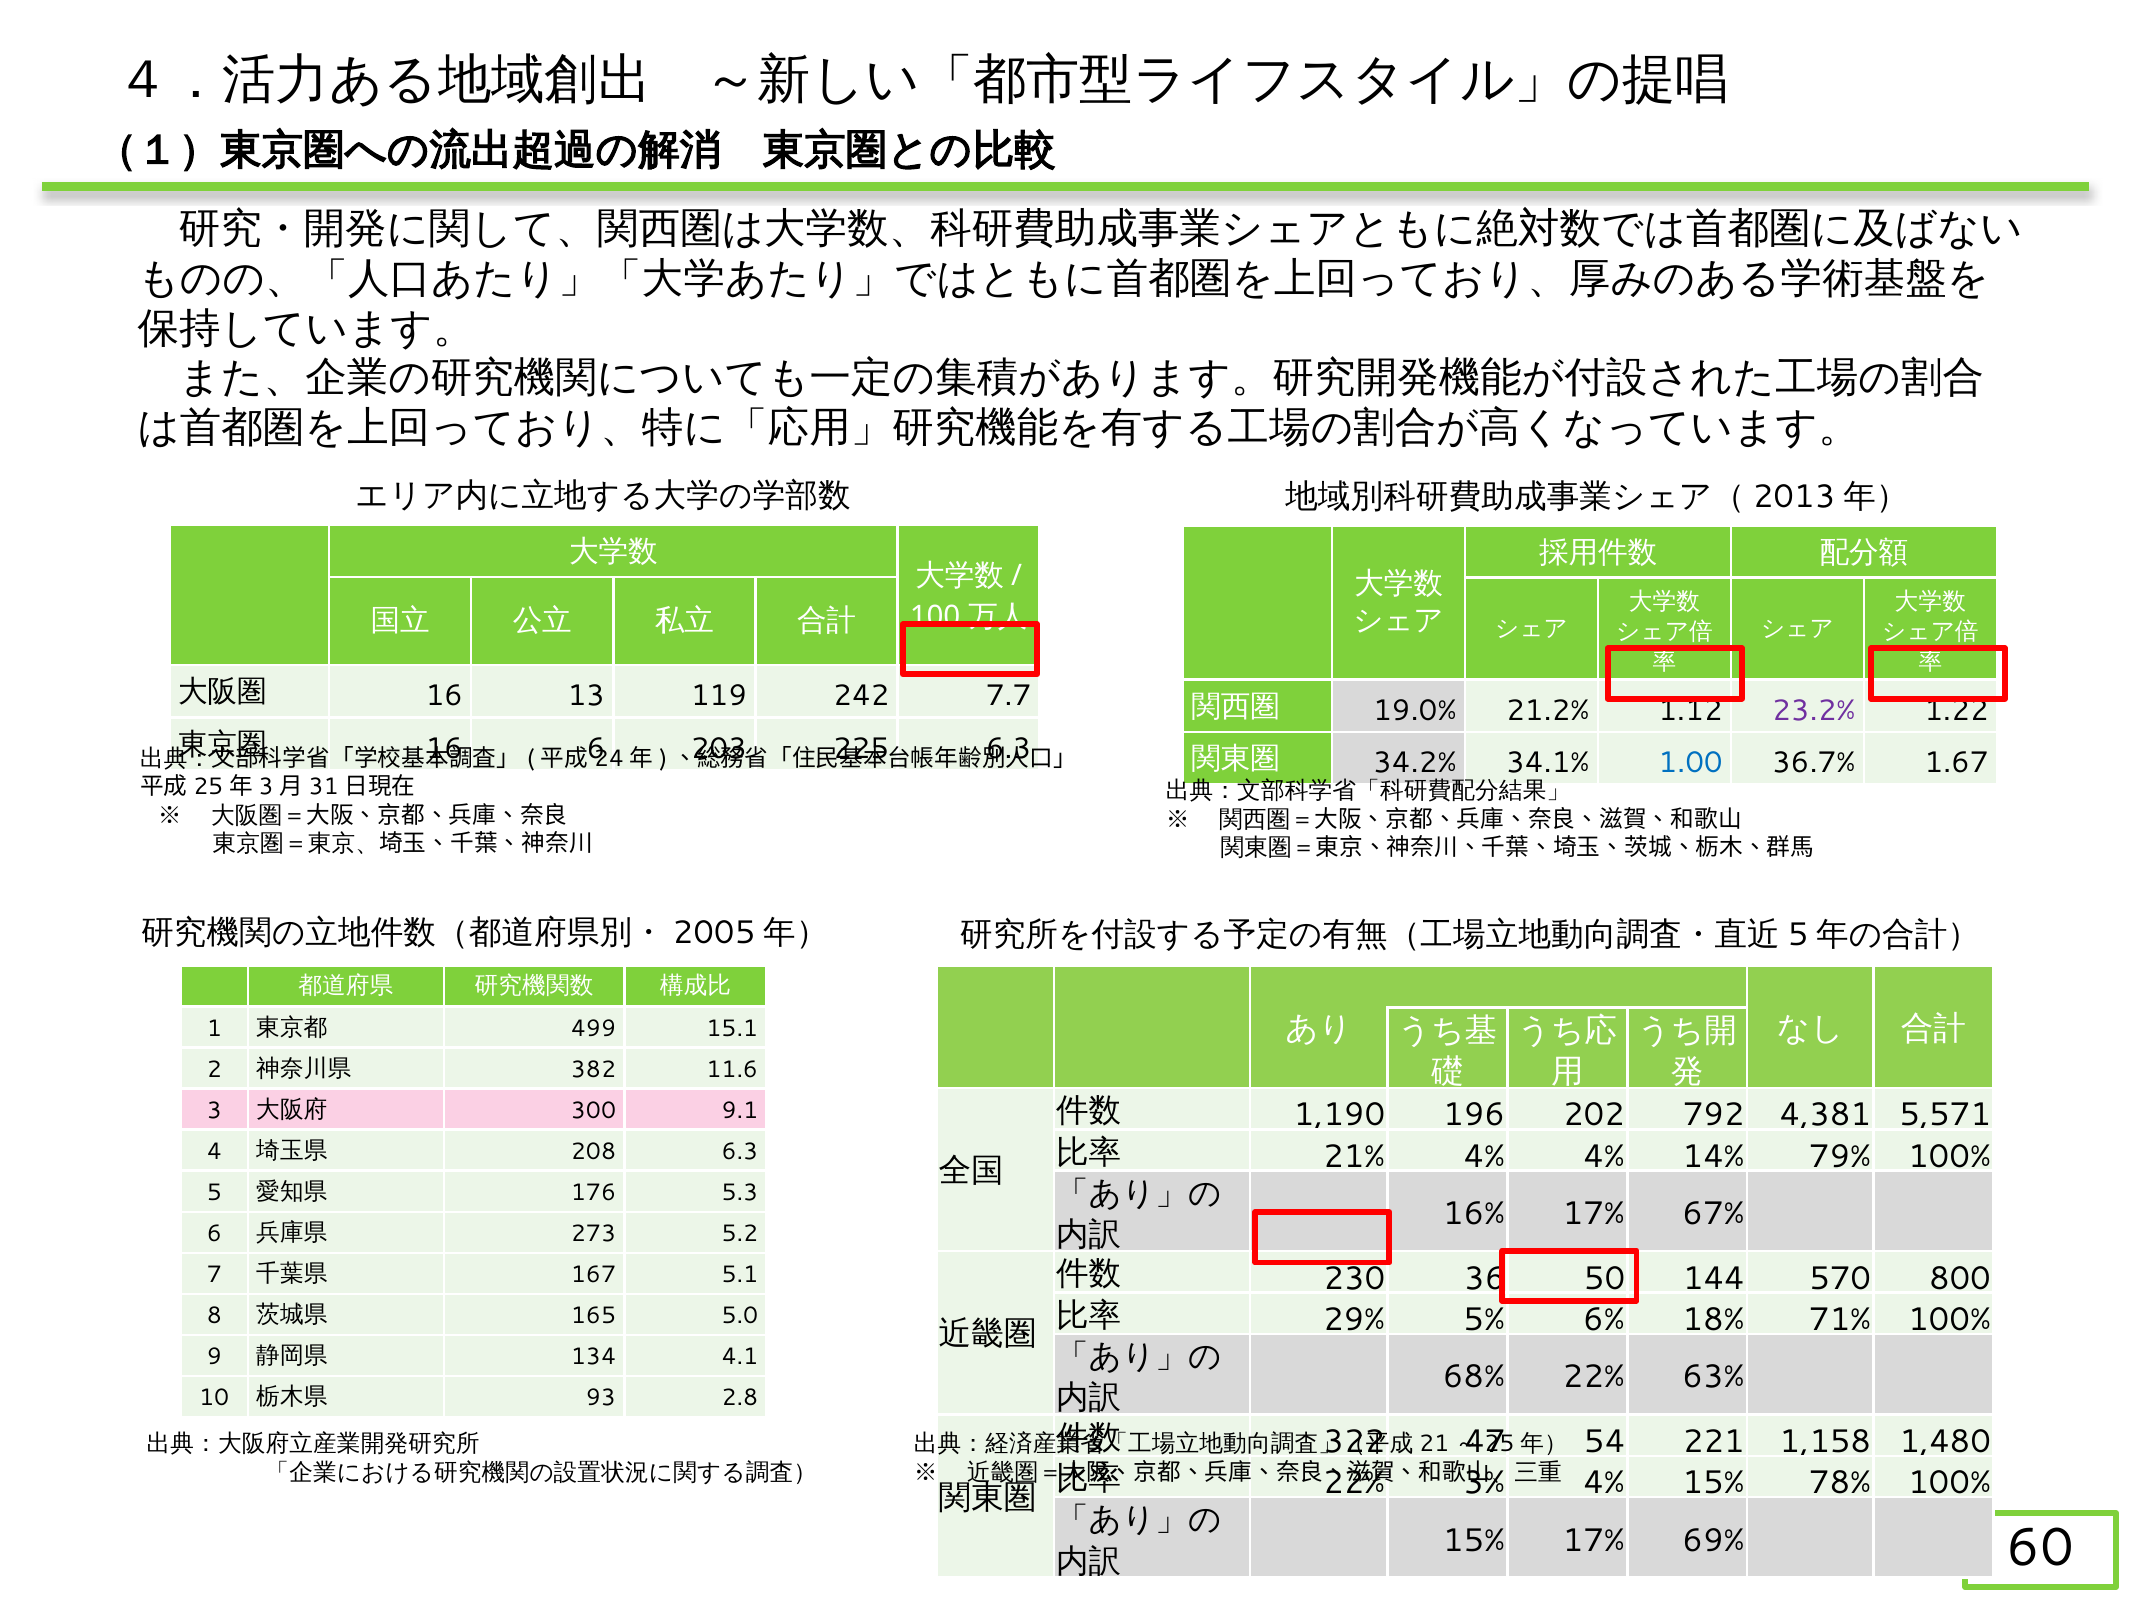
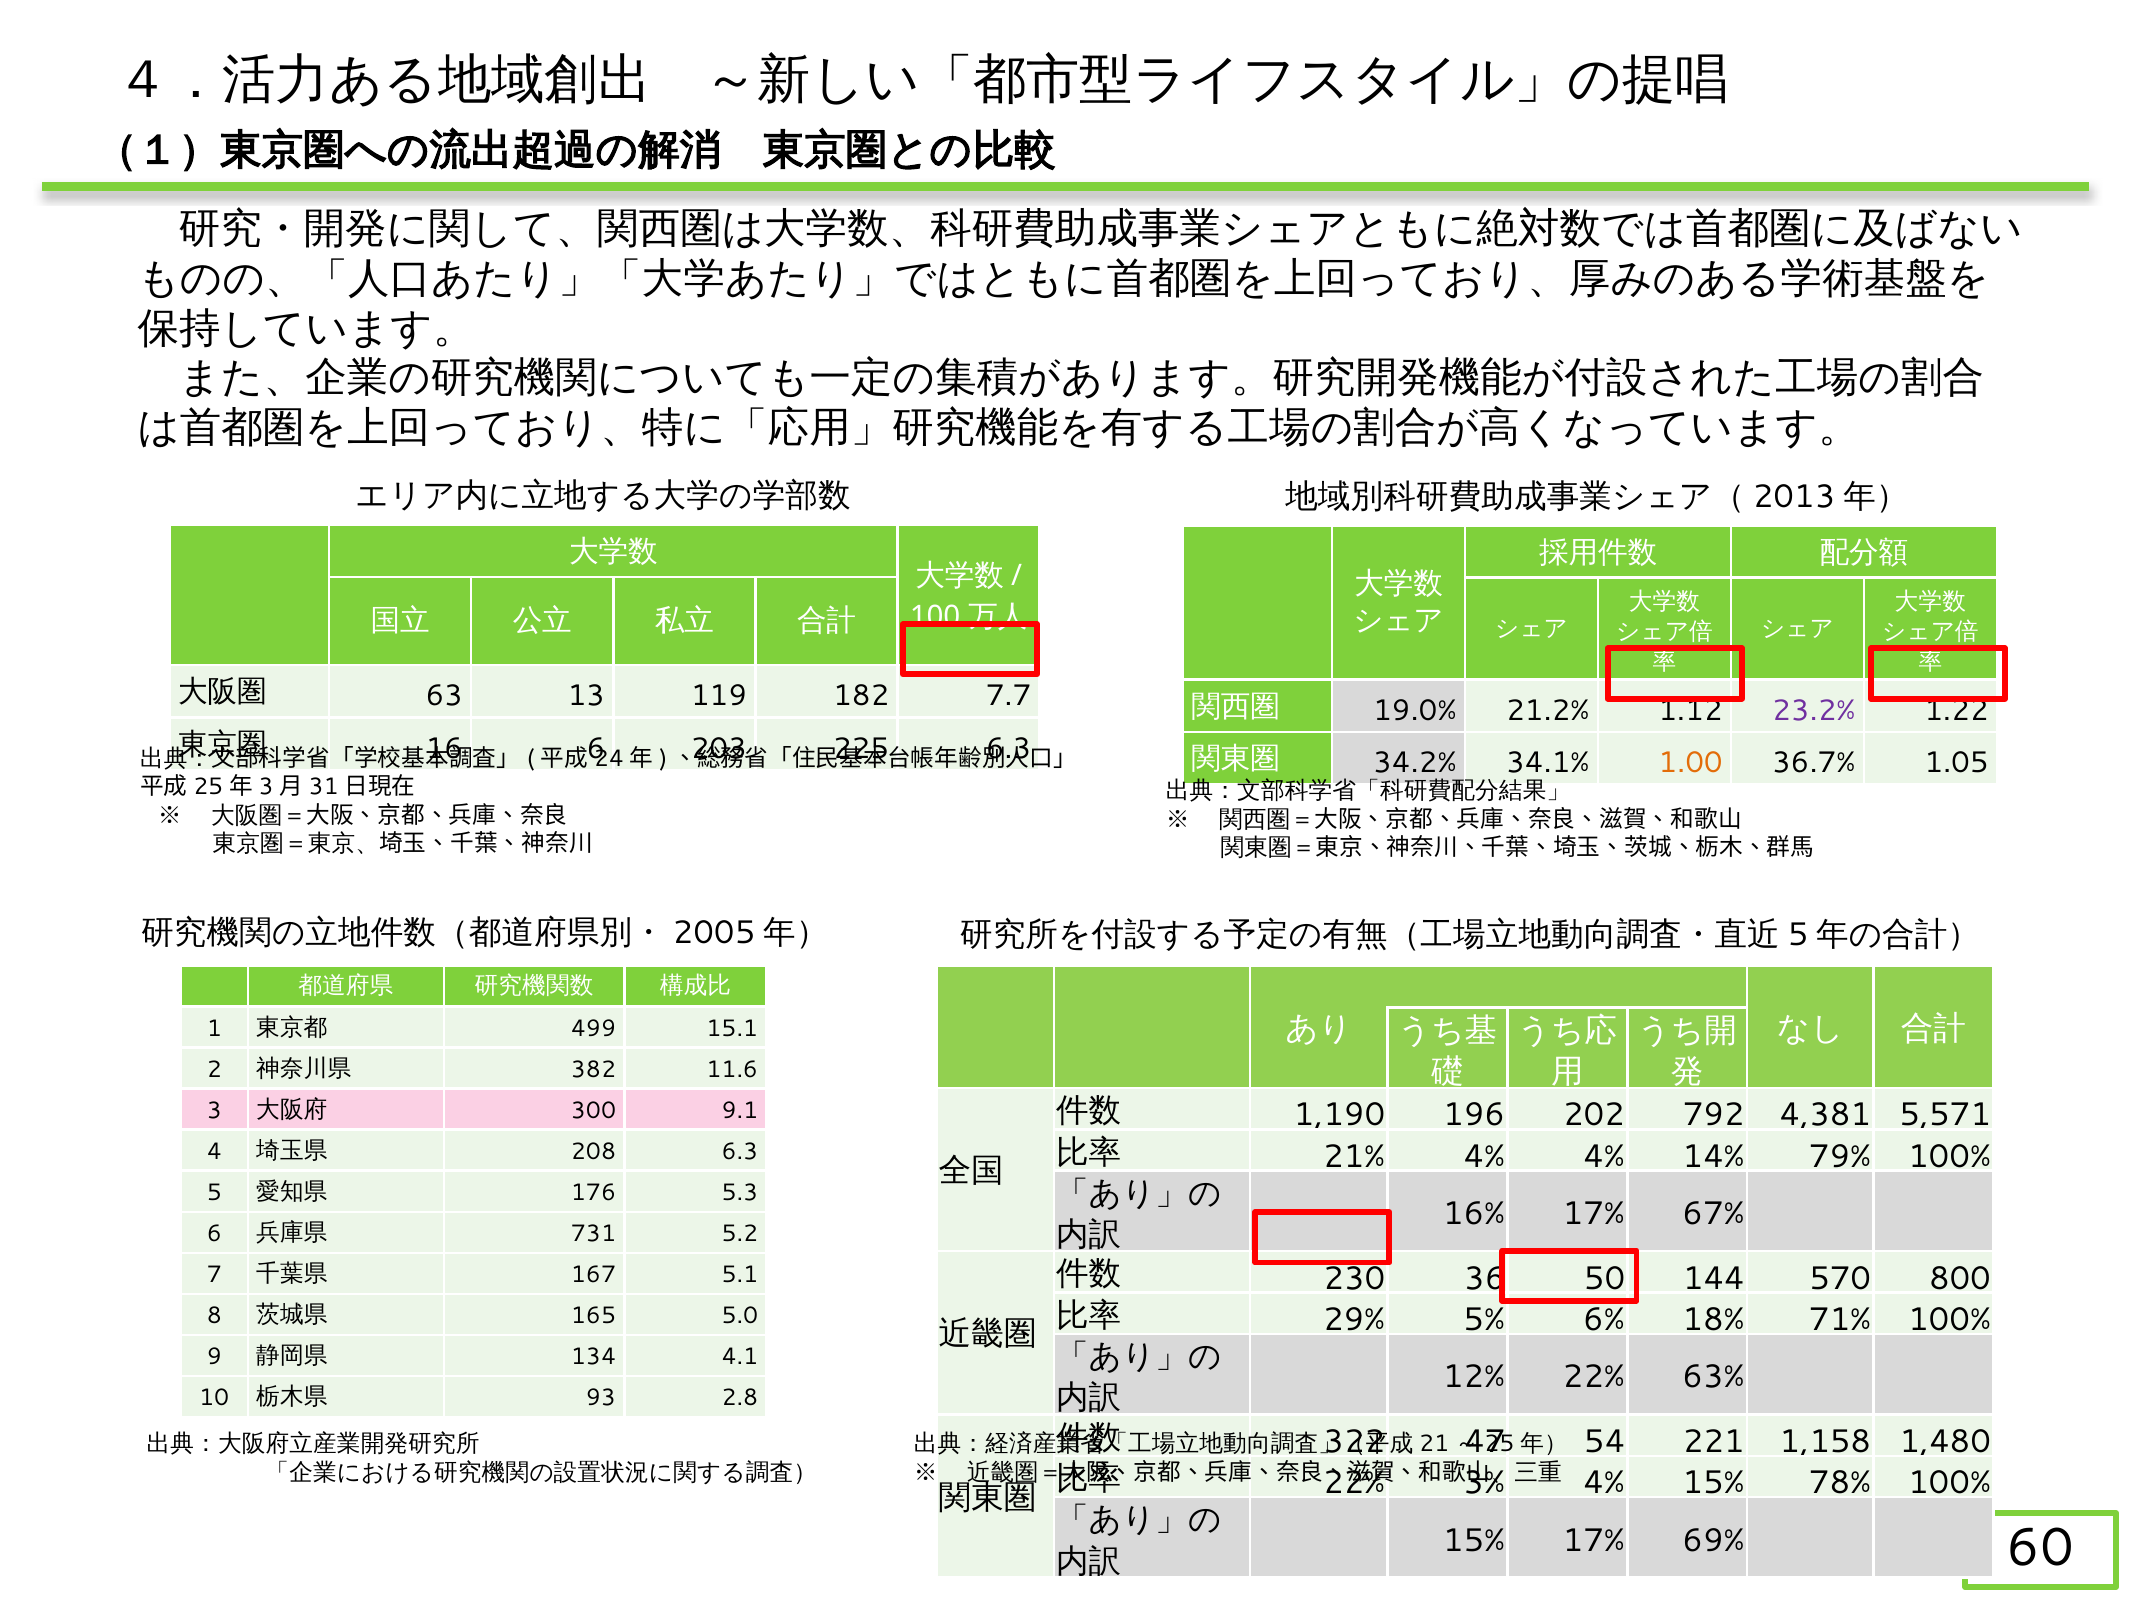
16: 16 -> 63 (444, 696)
242: 242 -> 182 (861, 696)
1.00 colour: blue -> orange (1691, 763)
1.67: 1.67 -> 1.05 (1957, 763)
273: 273 -> 731 (593, 1233)
68%: 68% -> 12% (1474, 1377)
